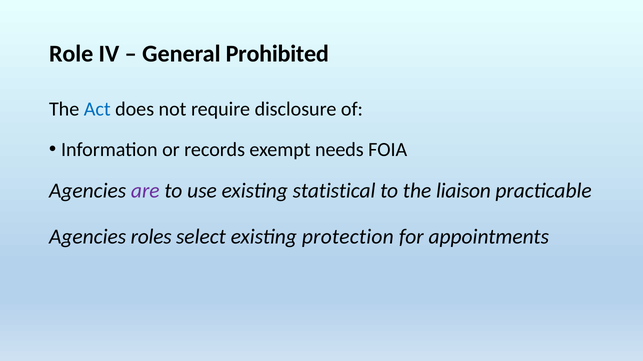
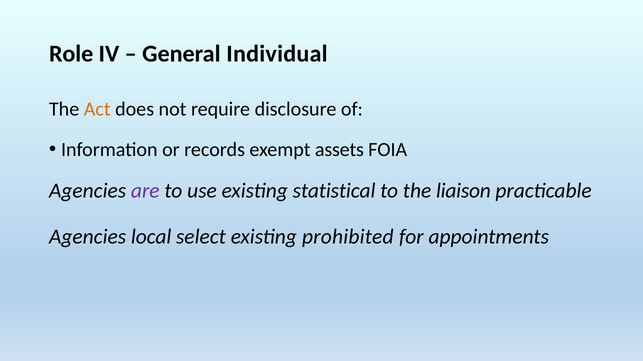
Prohibited: Prohibited -> Individual (277, 54)
Act colour: blue -> orange (97, 109)
needs: needs -> assets (339, 150)
roles: roles -> local (151, 237)
protection: protection -> prohibited (348, 237)
